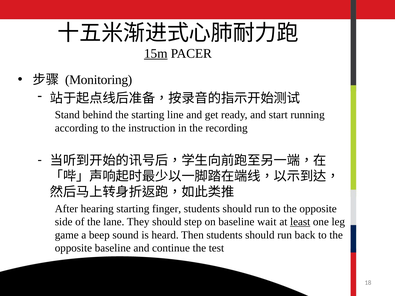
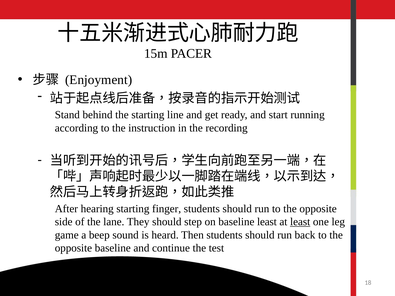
15m underline: present -> none (156, 54)
Monitoring: Monitoring -> Enjoyment (99, 80)
baseline wait: wait -> least (267, 222)
